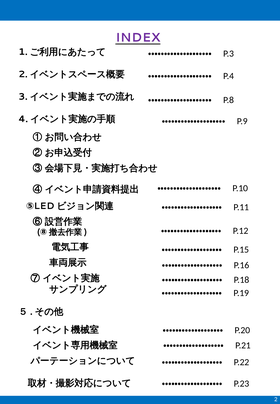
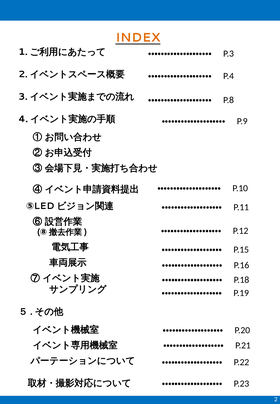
INDEX colour: purple -> orange (138, 38)
